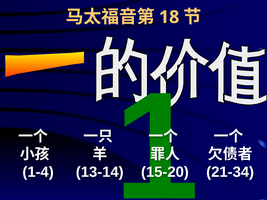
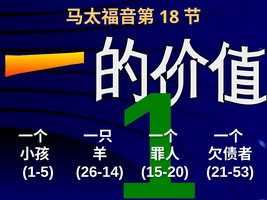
1-4: 1-4 -> 1-5 (38, 172)
13-14: 13-14 -> 26-14 (100, 172)
21-34: 21-34 -> 21-53 (230, 172)
